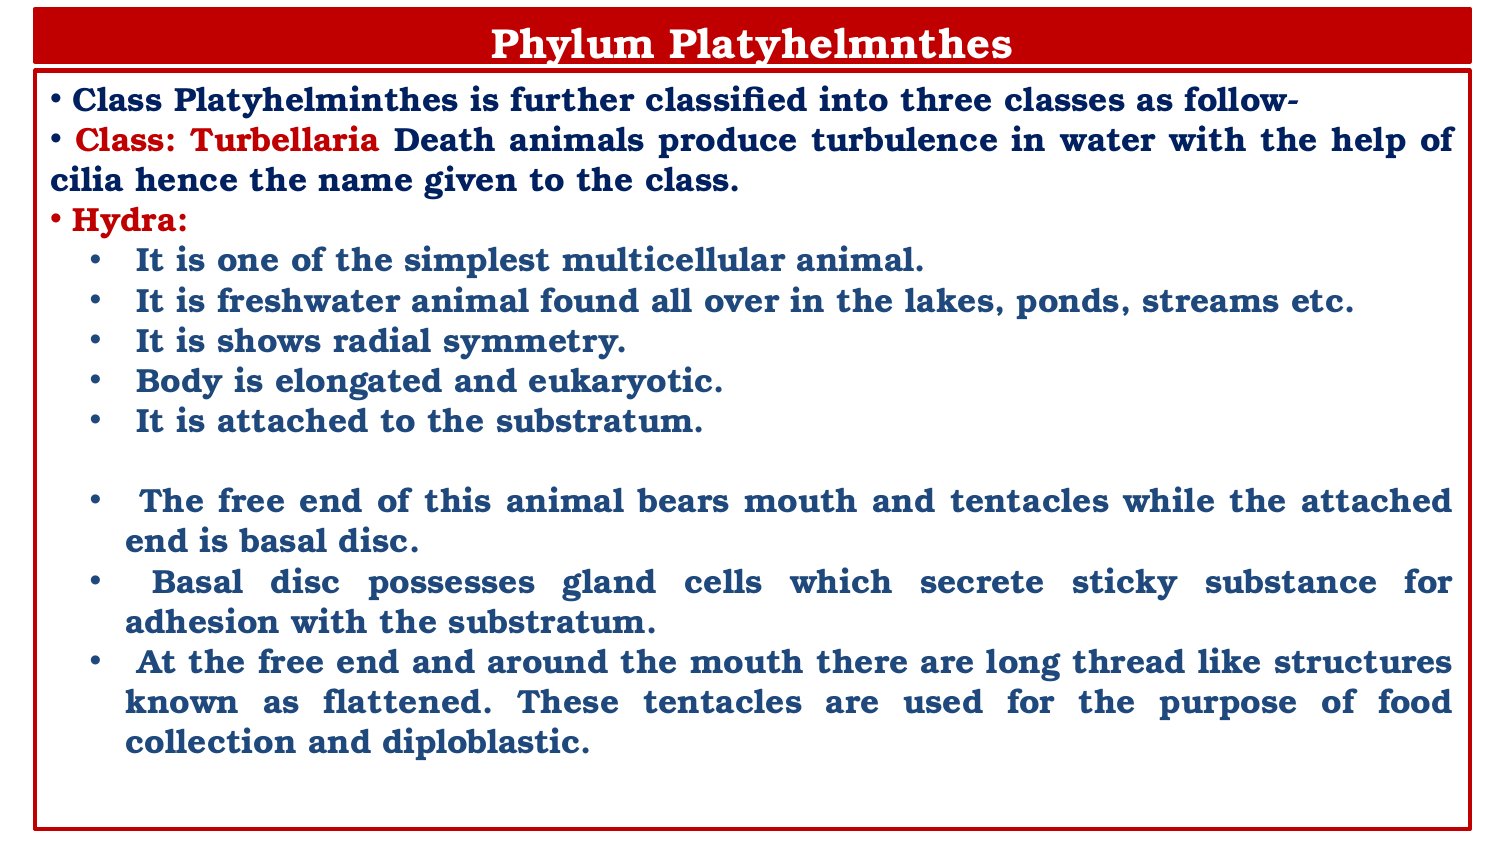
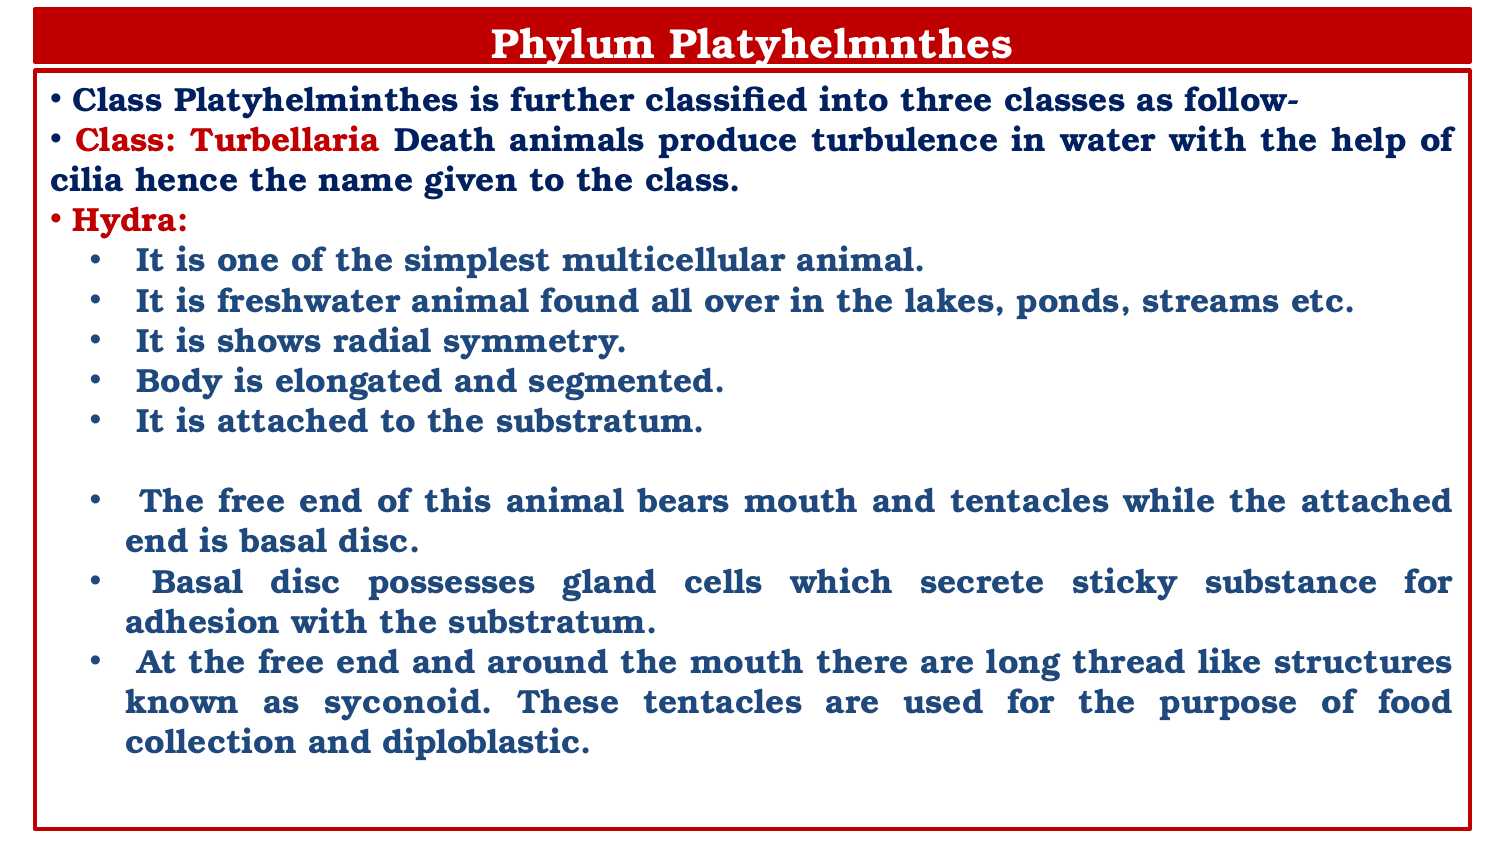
eukaryotic: eukaryotic -> segmented (627, 381)
flattened: flattened -> syconoid (409, 702)
